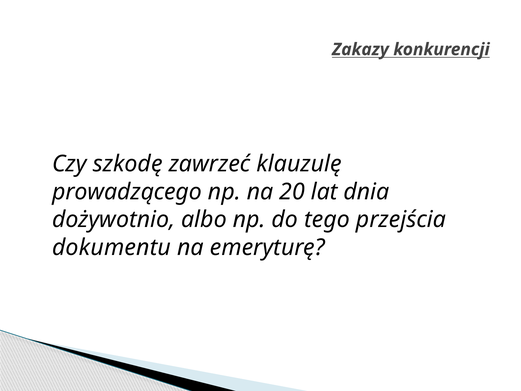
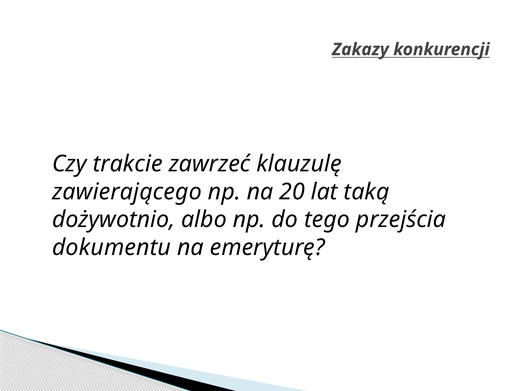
szkodę: szkodę -> trakcie (128, 164)
prowadzącego: prowadzącego -> zawierającego (127, 192)
dnia: dnia -> taką (366, 192)
